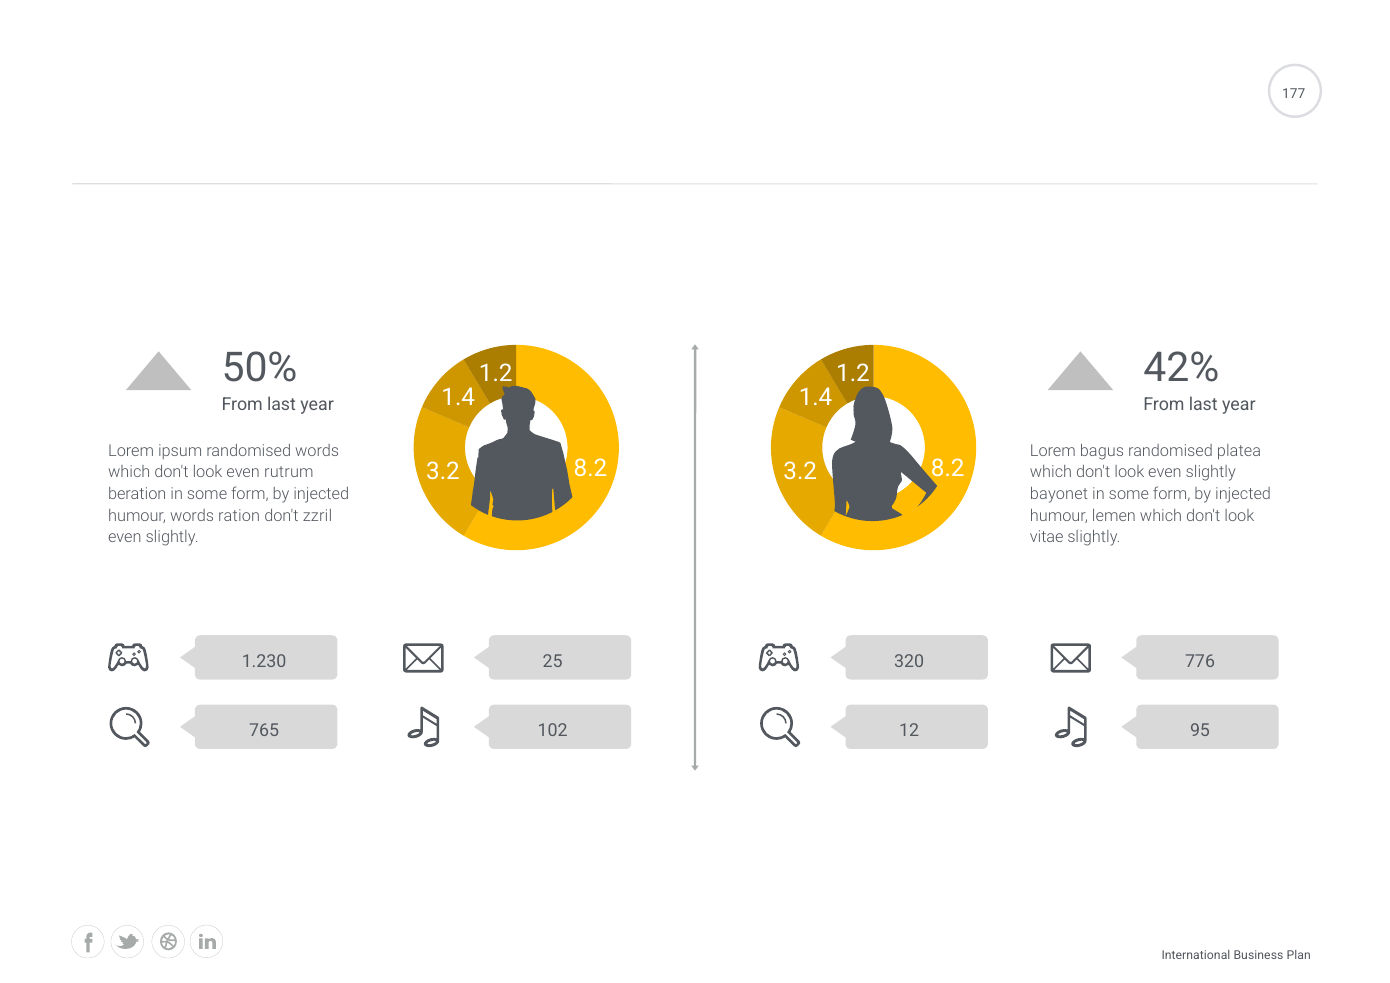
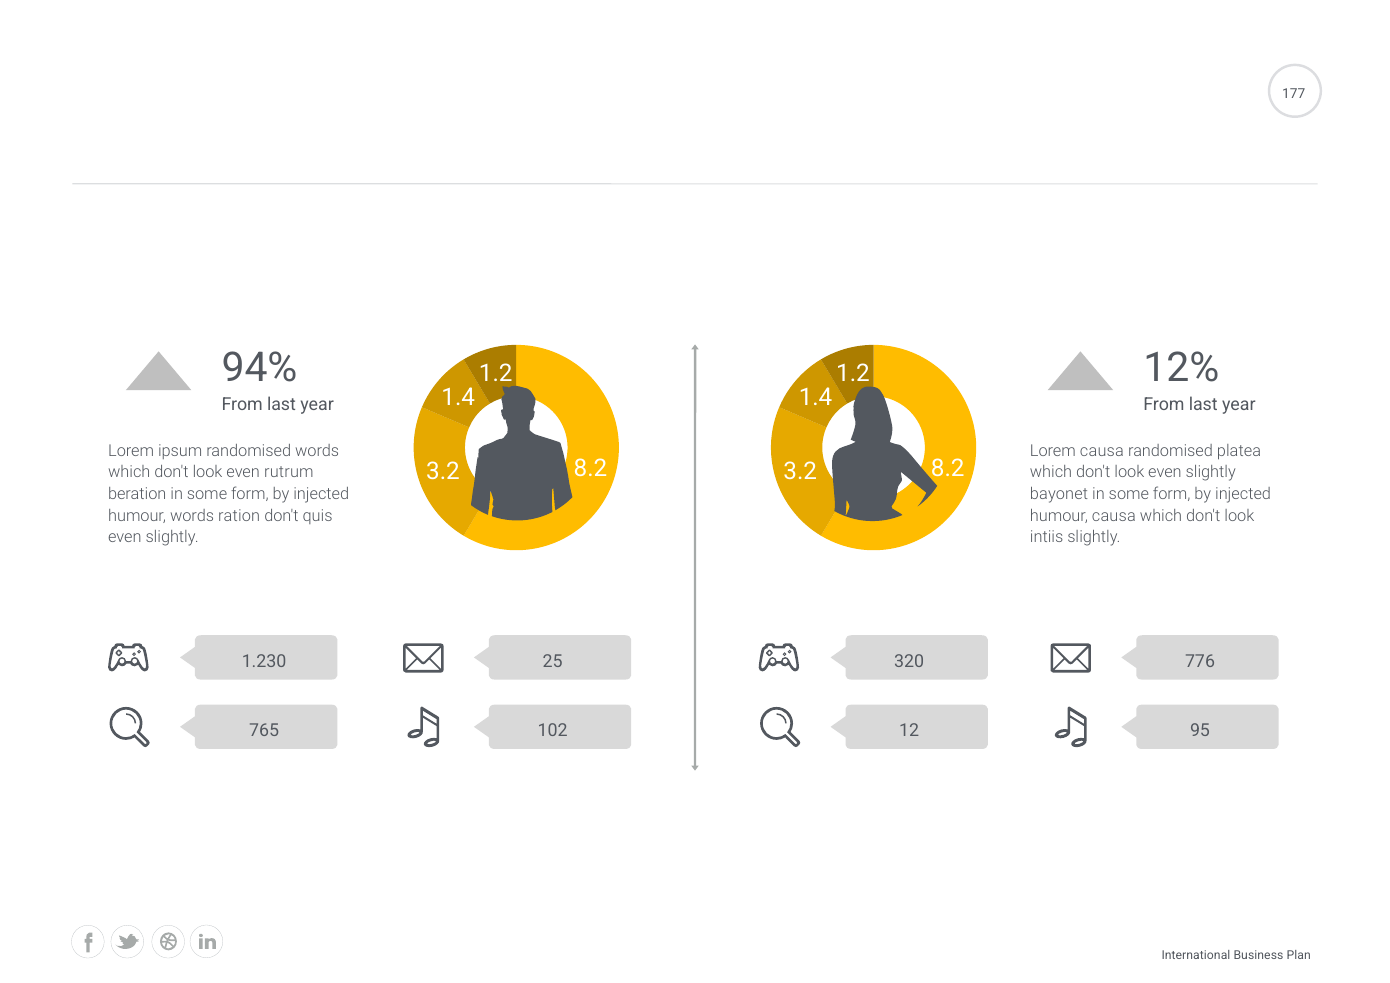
50%: 50% -> 94% (260, 368)
42%: 42% -> 12% (1181, 368)
Lorem bagus: bagus -> causa (1102, 451)
zzril: zzril -> quis (318, 515)
humour lemen: lemen -> causa (1114, 515)
vitae: vitae -> intiis (1047, 537)
